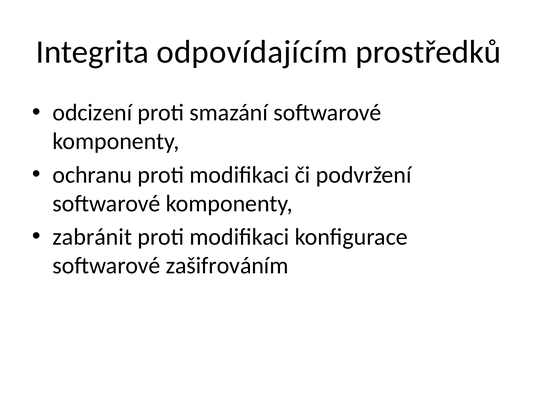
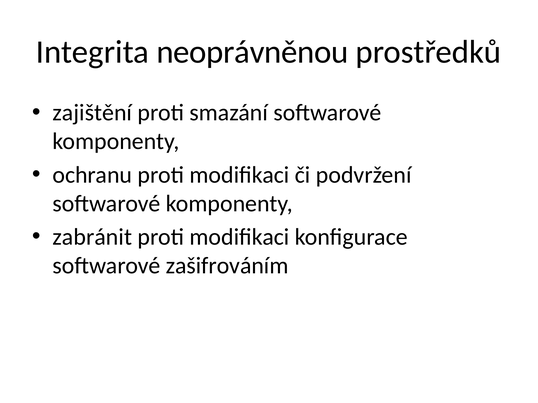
odpovídajícím: odpovídajícím -> neoprávněnou (252, 52)
odcizení: odcizení -> zajištění (92, 113)
